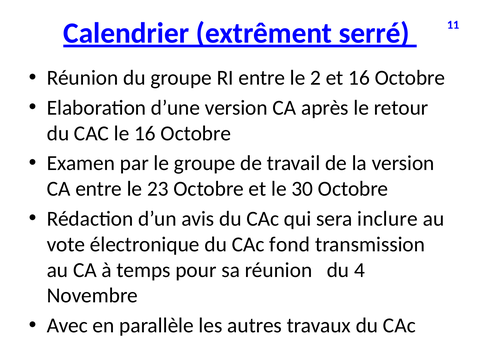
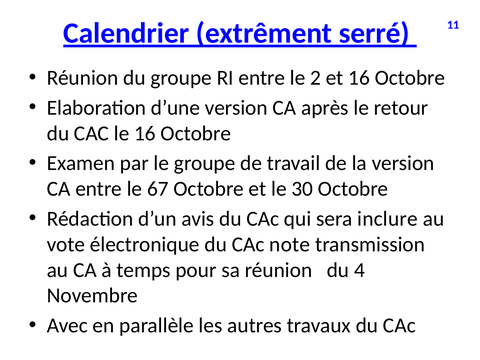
23: 23 -> 67 (158, 189)
fond: fond -> note (290, 244)
